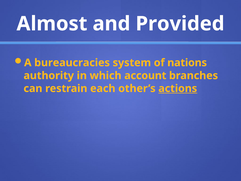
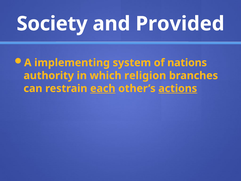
Almost: Almost -> Society (52, 24)
bureaucracies: bureaucracies -> implementing (72, 63)
account: account -> religion (145, 75)
each underline: none -> present (103, 88)
